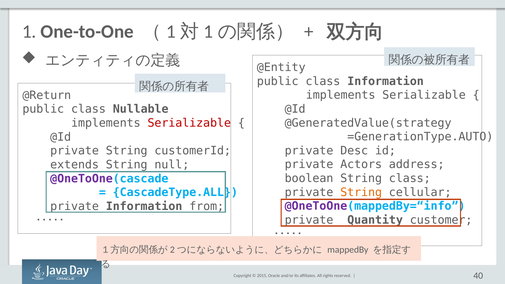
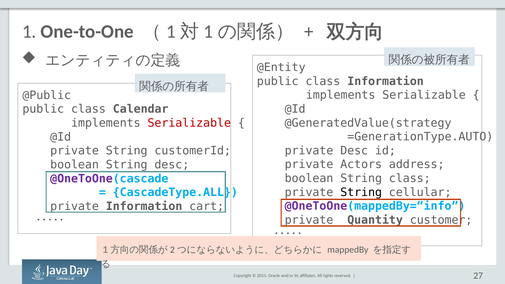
@Return: @Return -> @Public (47, 95)
Nullable: Nullable -> Calendar (141, 109)
extends: extends -> boolean (75, 165)
String null: null -> desc (172, 165)
String colour: orange -> black (361, 192)
from: from -> cart (207, 206)
40: 40 -> 27 (478, 276)
